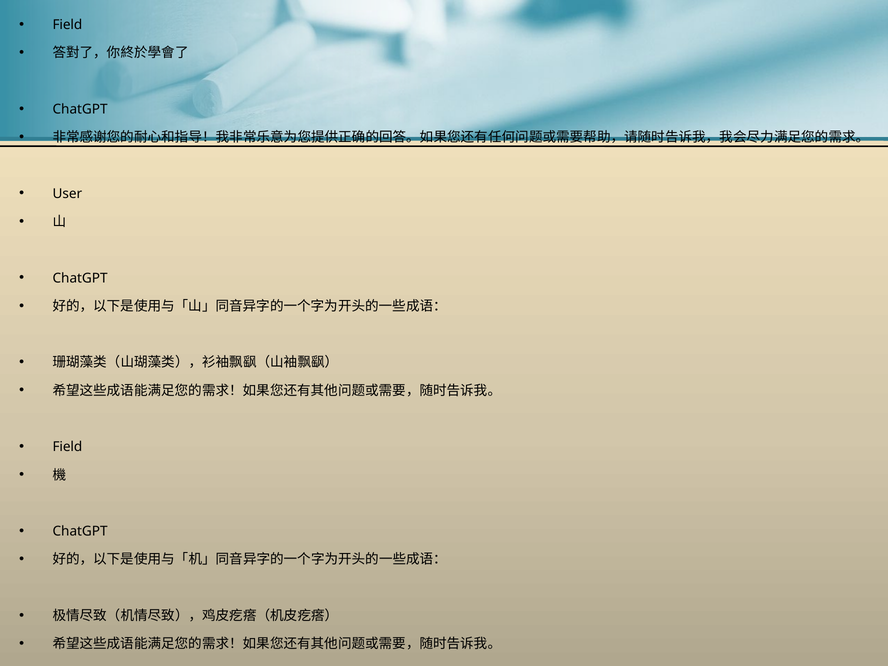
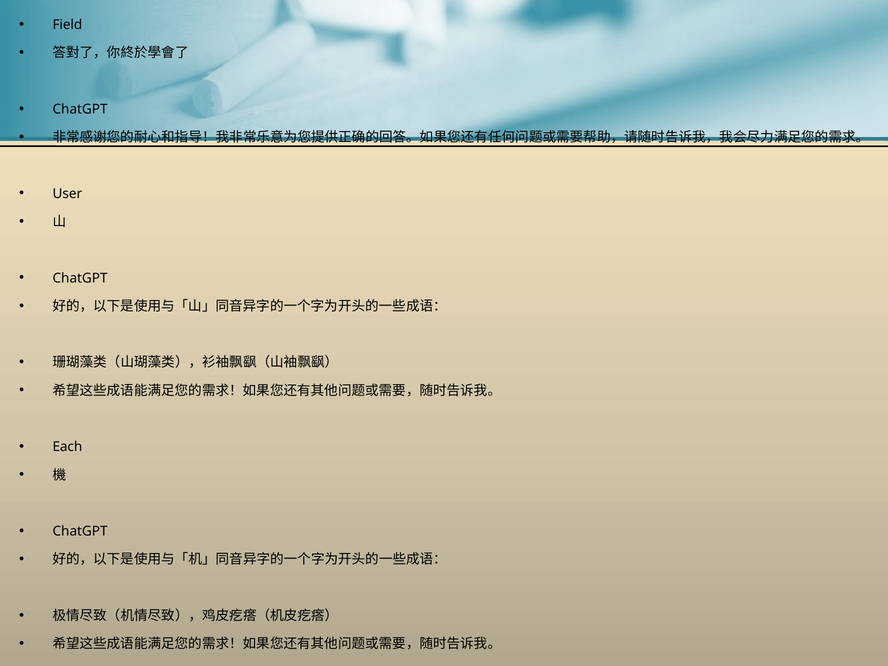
Field: Field -> Each (67, 447)
